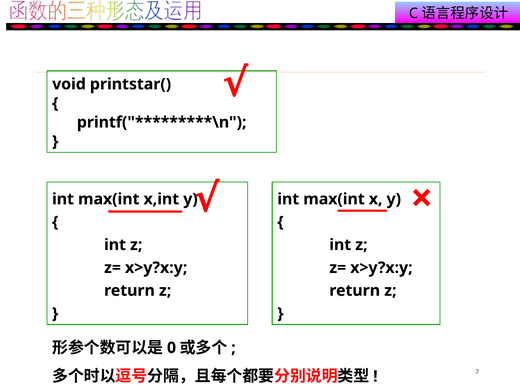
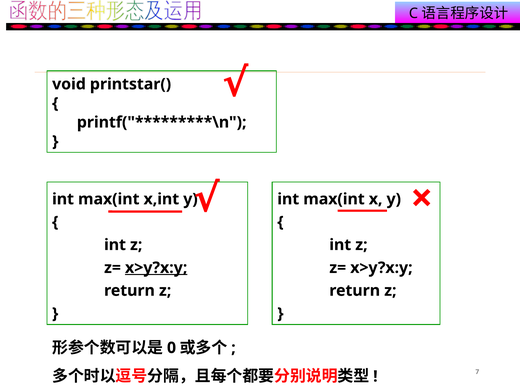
x>y?x:y underline: none -> present (156, 268)
